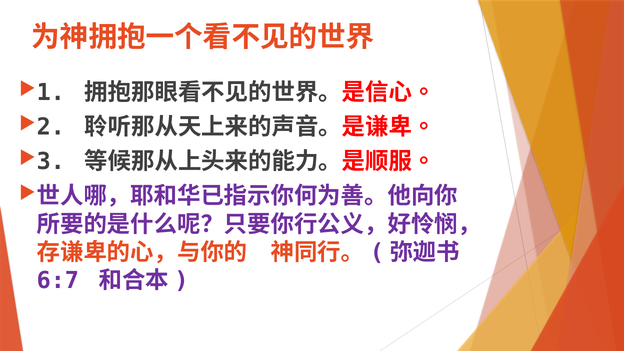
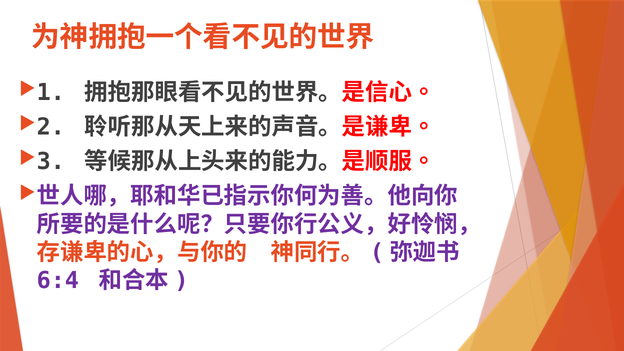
6:7: 6:7 -> 6:4 (58, 280)
